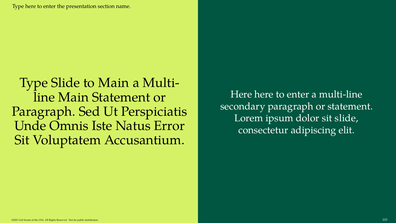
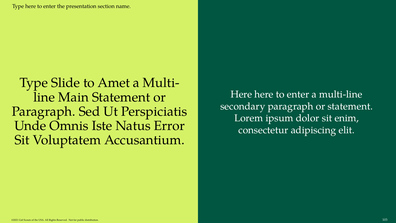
to Main: Main -> Amet (114, 83)
sit slide: slide -> enim (347, 118)
